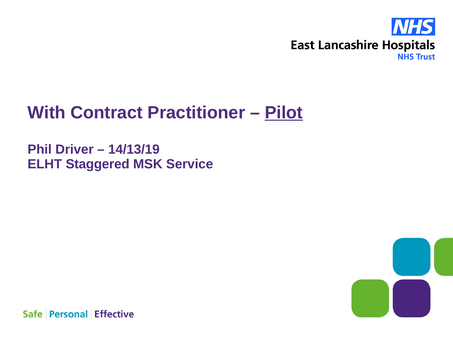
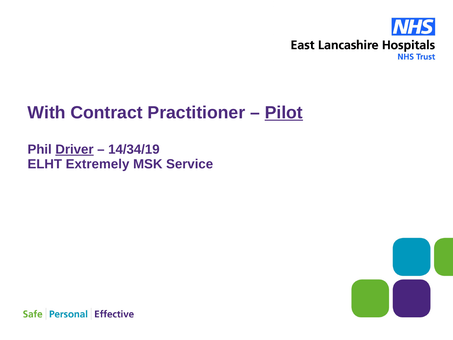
Driver underline: none -> present (74, 149)
14/13/19: 14/13/19 -> 14/34/19 (134, 149)
Staggered: Staggered -> Extremely (98, 164)
